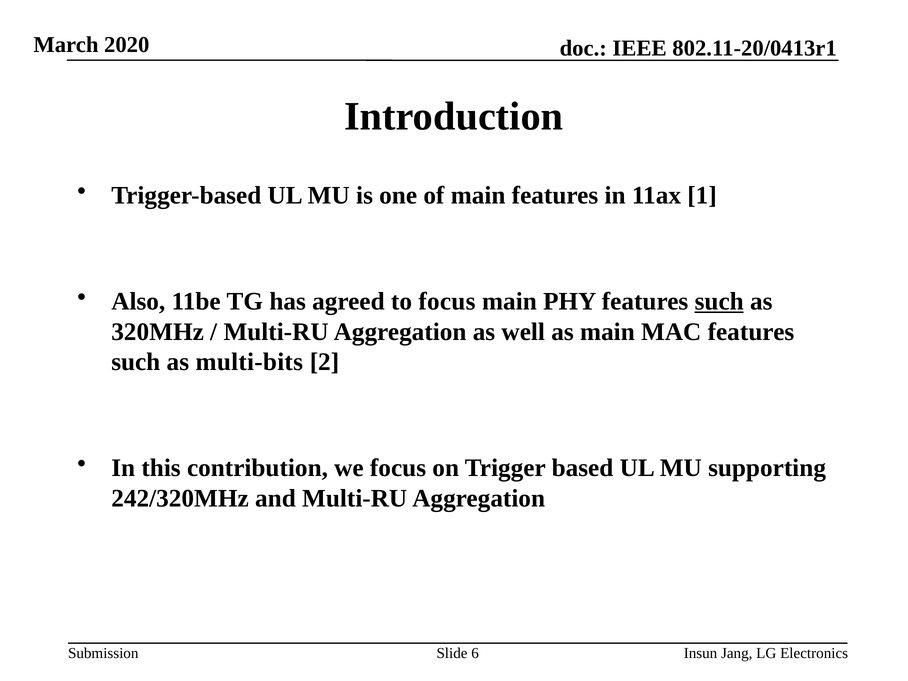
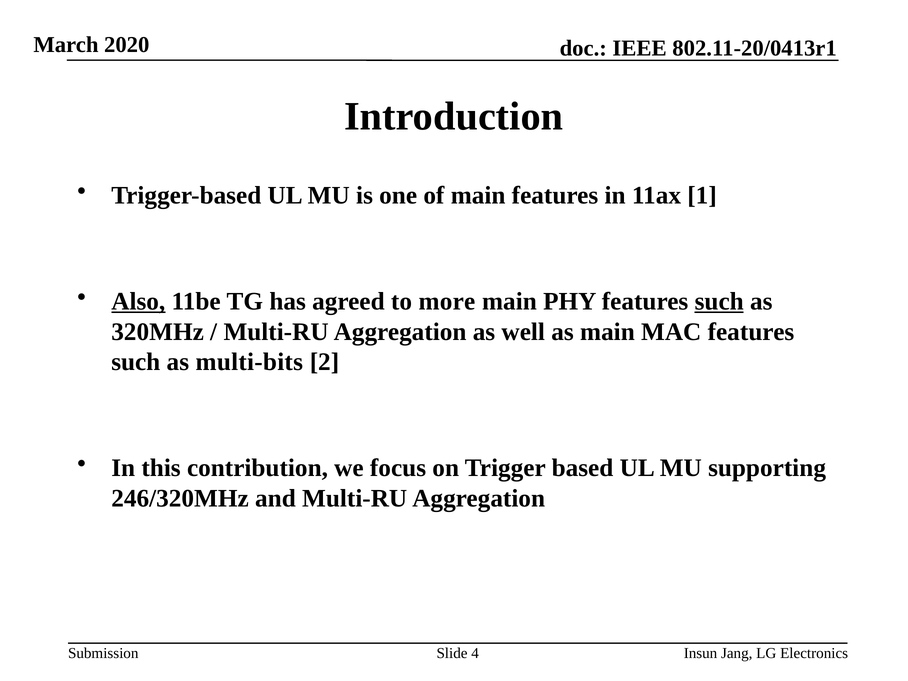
Also underline: none -> present (138, 301)
to focus: focus -> more (447, 301)
242/320MHz: 242/320MHz -> 246/320MHz (180, 498)
6: 6 -> 4 (475, 653)
